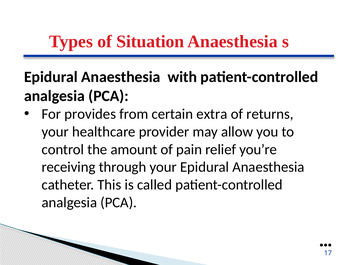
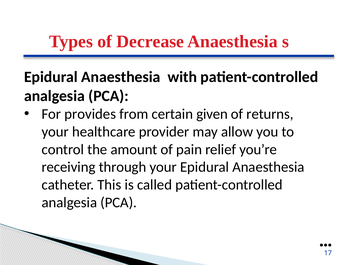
Situation: Situation -> Decrease (150, 42)
extra: extra -> given (212, 114)
